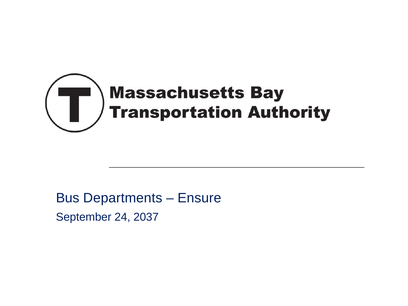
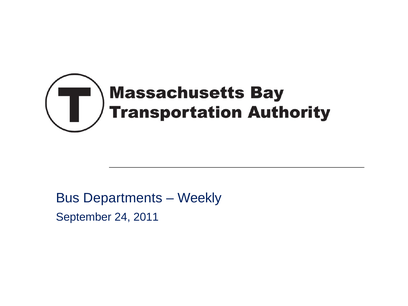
Ensure: Ensure -> Weekly (200, 198)
2037: 2037 -> 2011 (146, 217)
